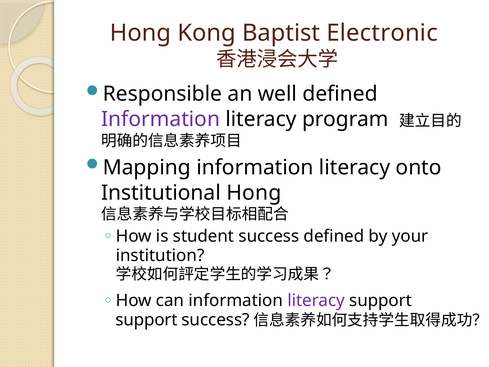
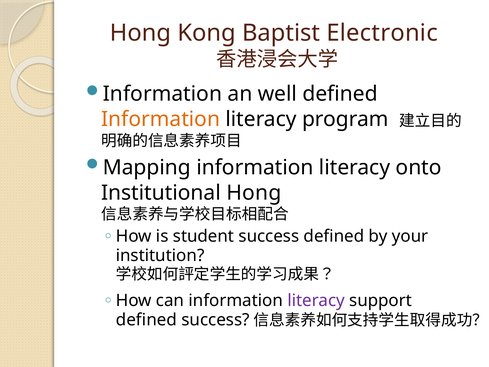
Responsible: Responsible -> Information (162, 94)
Information colour: purple -> orange (161, 119)
support: support -> defined (146, 320)
